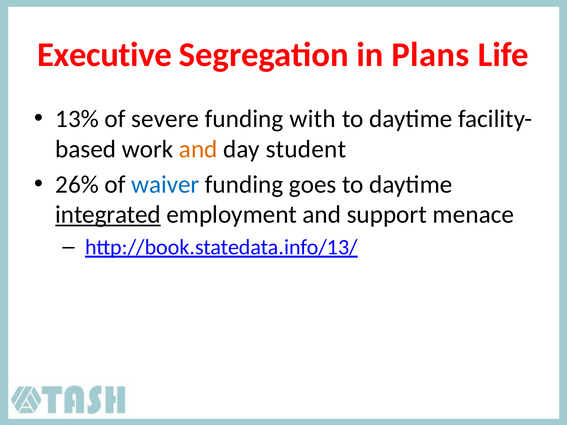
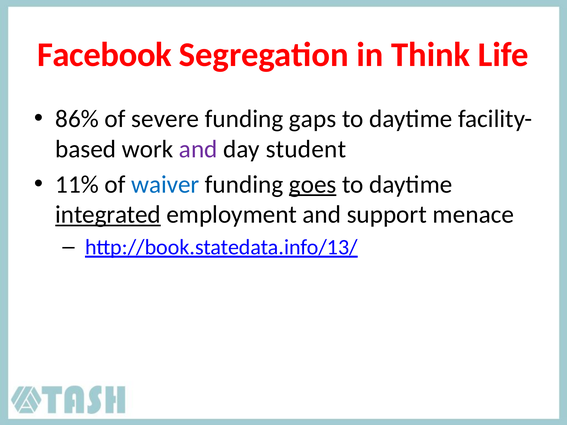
Executive: Executive -> Facebook (104, 55)
Plans: Plans -> Think (431, 55)
13%: 13% -> 86% (77, 119)
with: with -> gaps (313, 119)
and colour: orange -> purple (198, 149)
26%: 26% -> 11% (77, 184)
goes underline: none -> present (313, 184)
